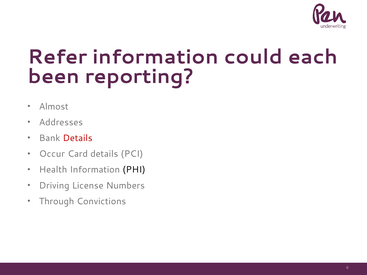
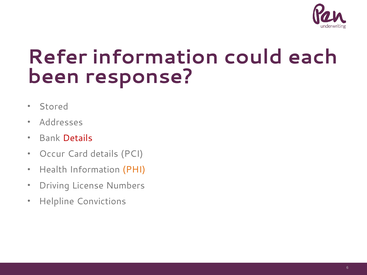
reporting: reporting -> response (139, 76)
Almost: Almost -> Stored (54, 107)
PHI colour: black -> orange (134, 170)
Through: Through -> Helpline (57, 201)
